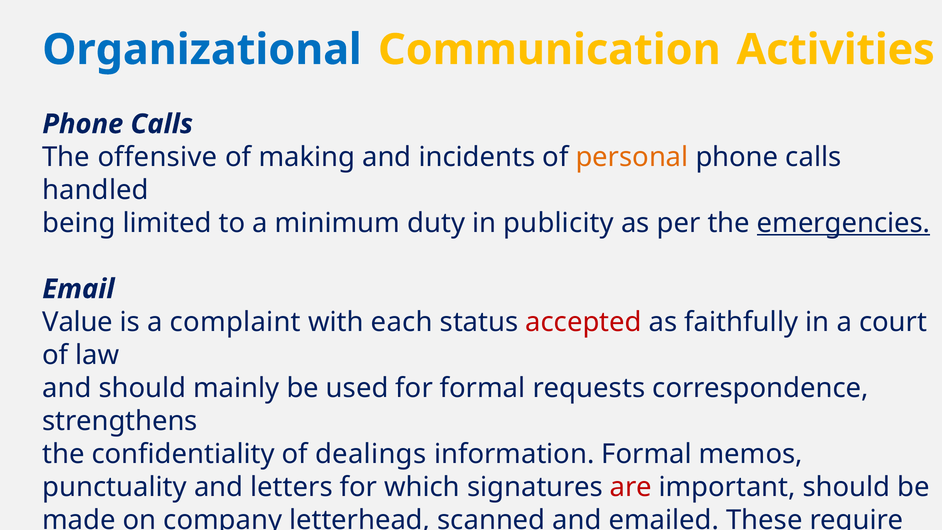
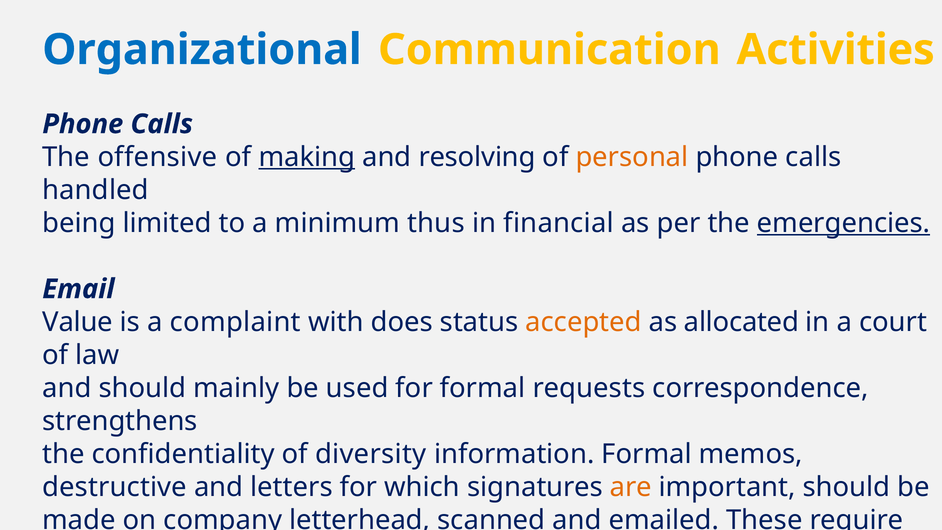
making underline: none -> present (307, 157)
incidents: incidents -> resolving (477, 157)
duty: duty -> thus (436, 223)
publicity: publicity -> financial (559, 223)
each: each -> does (402, 322)
accepted colour: red -> orange (584, 322)
faithfully: faithfully -> allocated (741, 322)
dealings: dealings -> diversity (371, 454)
punctuality: punctuality -> destructive (115, 487)
are colour: red -> orange (631, 487)
